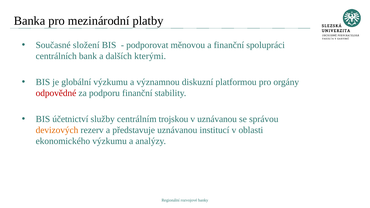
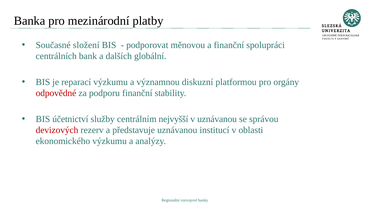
kterými: kterými -> globální (150, 56)
globální: globální -> reparací (76, 82)
trojskou: trojskou -> nejvyšší (173, 119)
devizových colour: orange -> red (57, 130)
